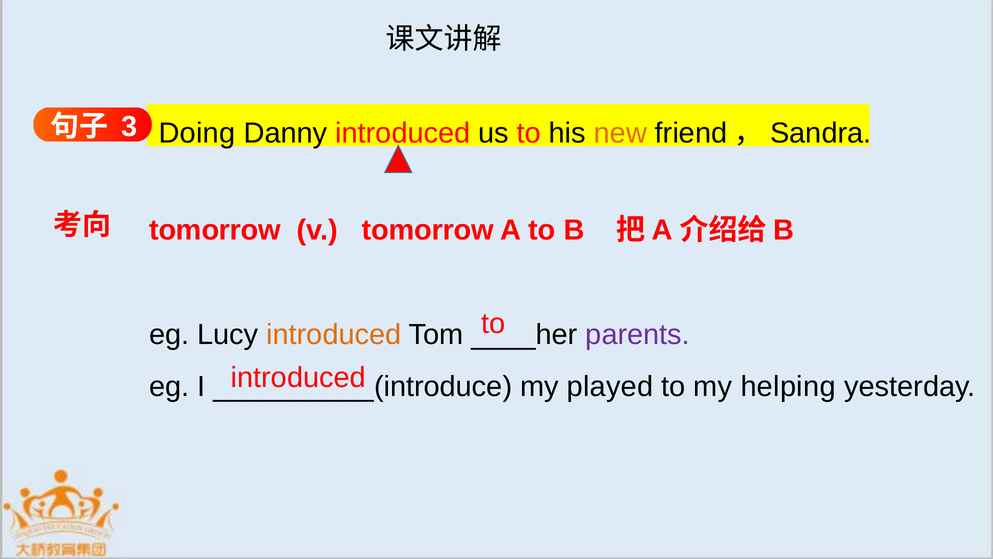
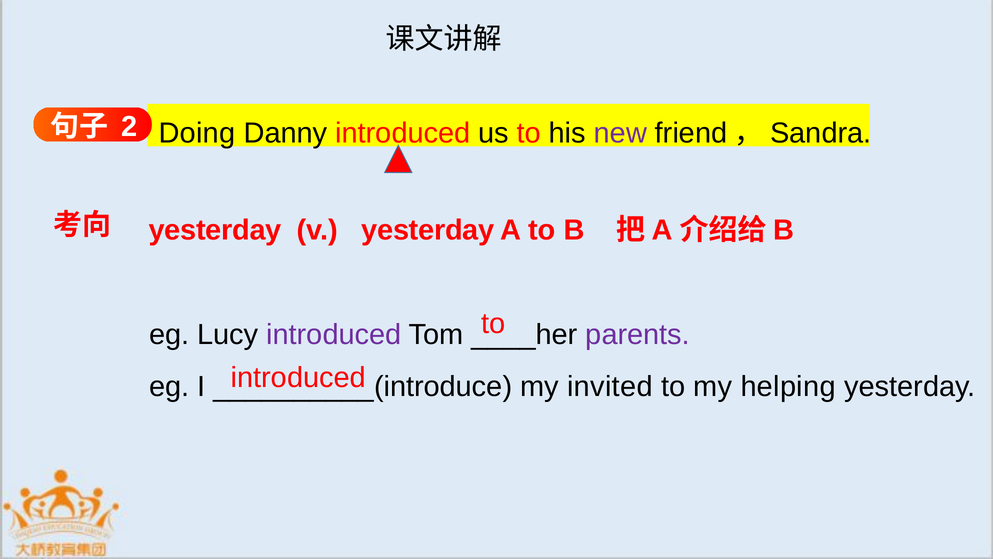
3: 3 -> 2 (130, 127)
new colour: orange -> purple (620, 133)
tomorrow: tomorrow -> yesterday (215, 230)
v tomorrow: tomorrow -> yesterday (428, 230)
introduced colour: orange -> purple (334, 334)
played: played -> invited (610, 386)
